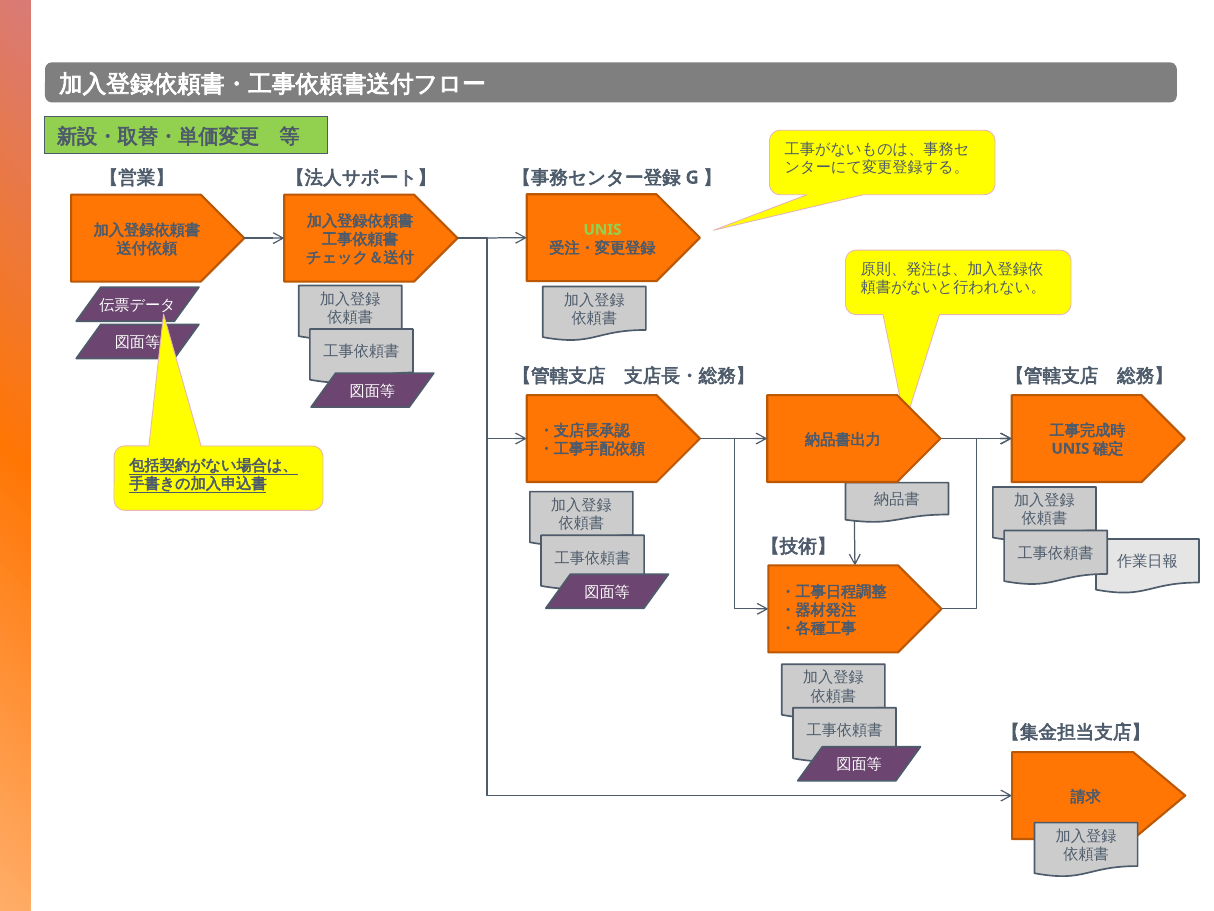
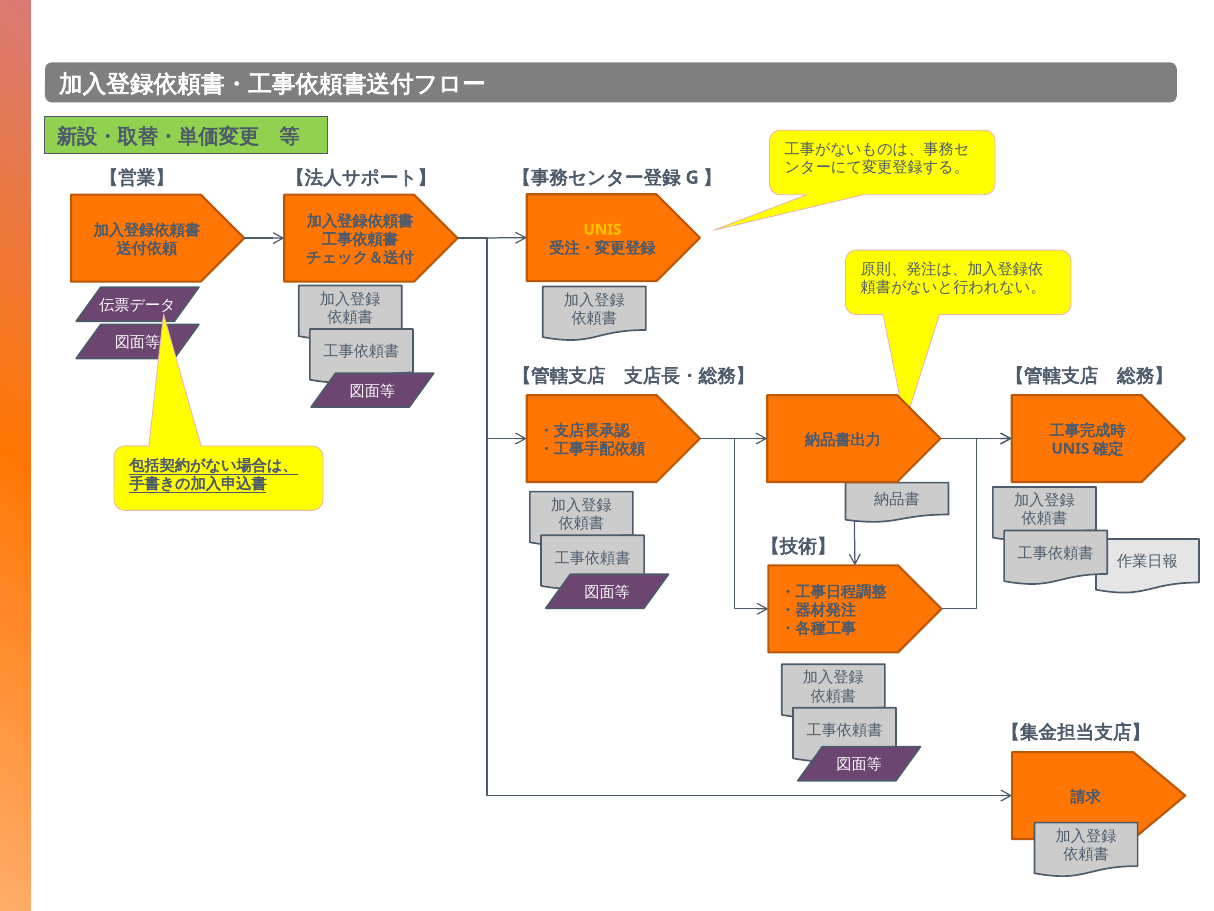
UNIS colour: light green -> yellow (602, 230)
